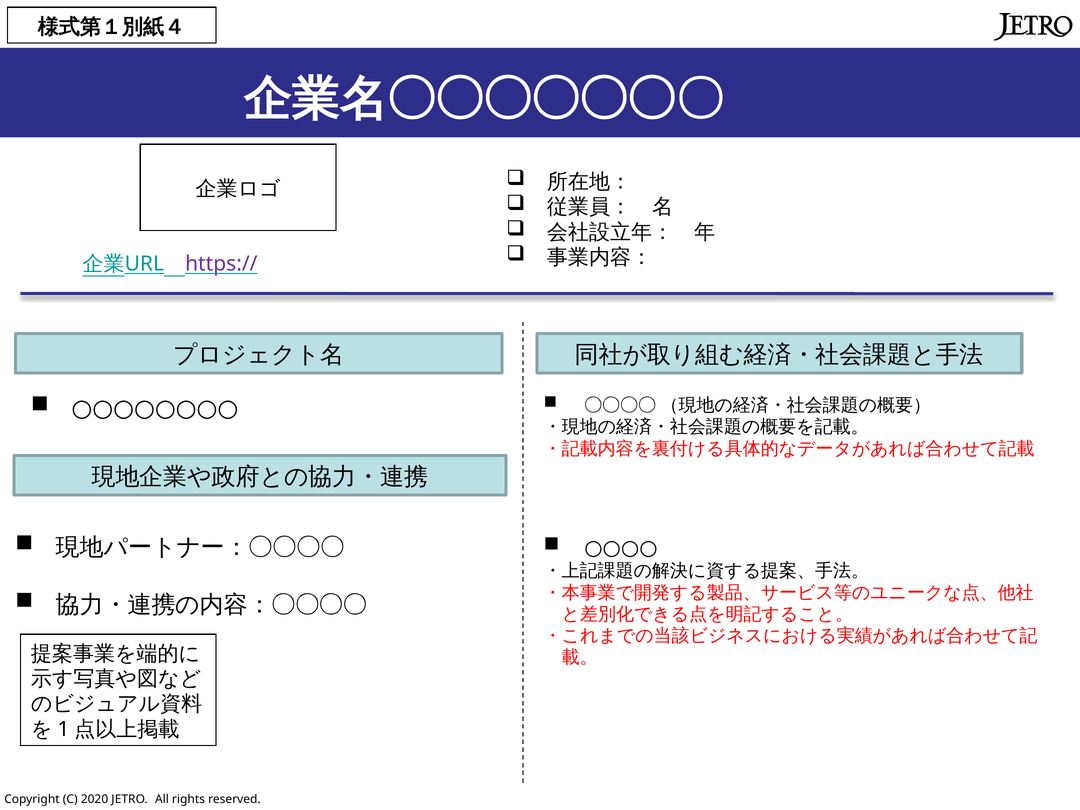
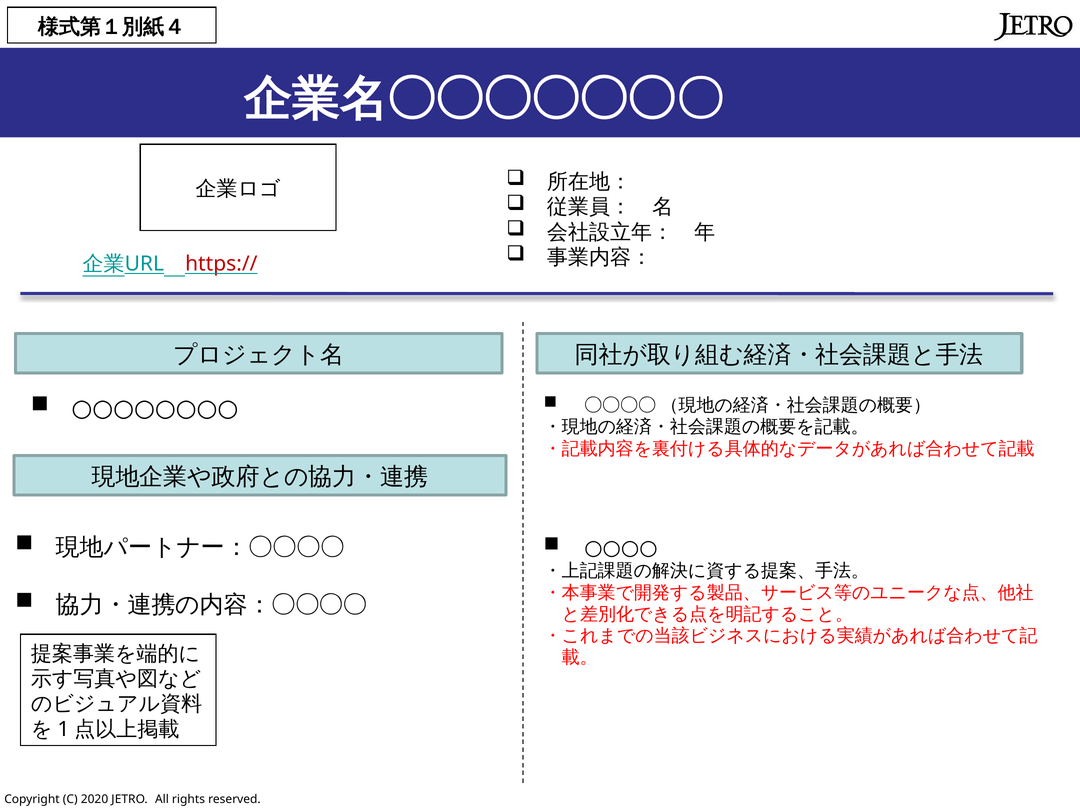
https:// colour: purple -> red (221, 264)
